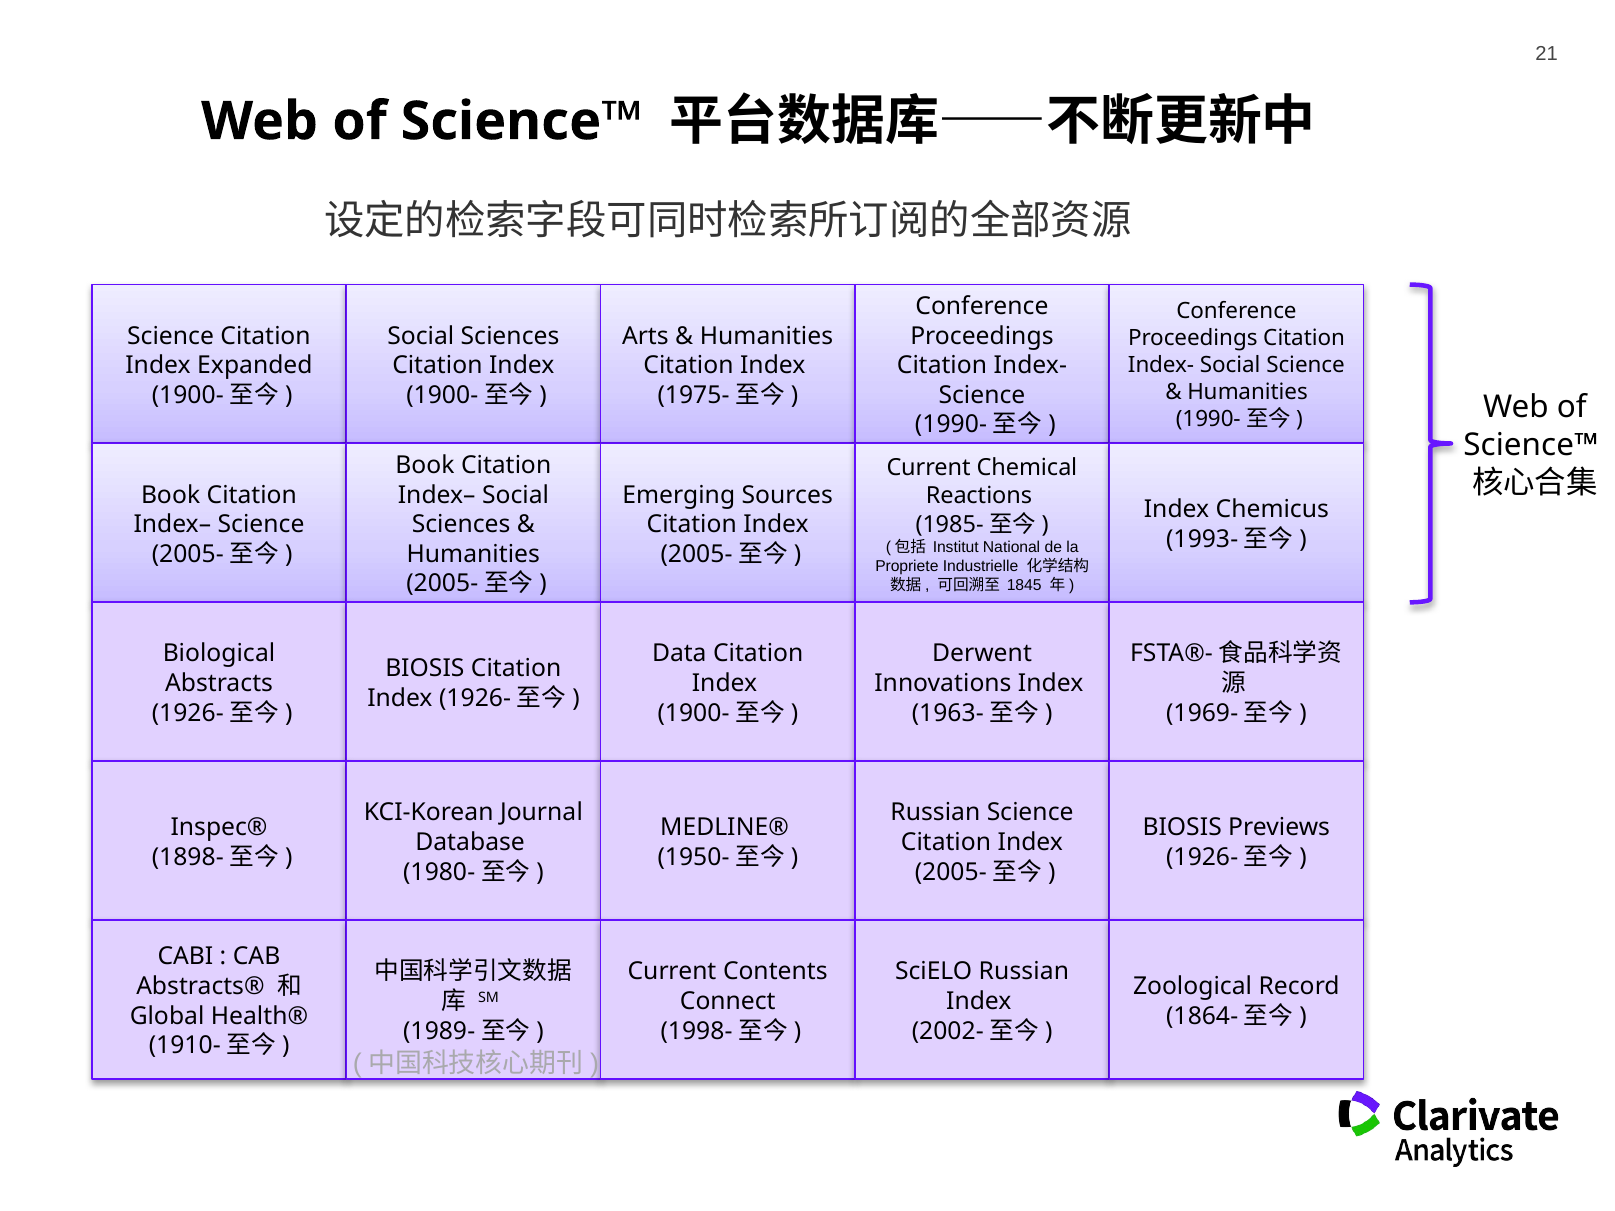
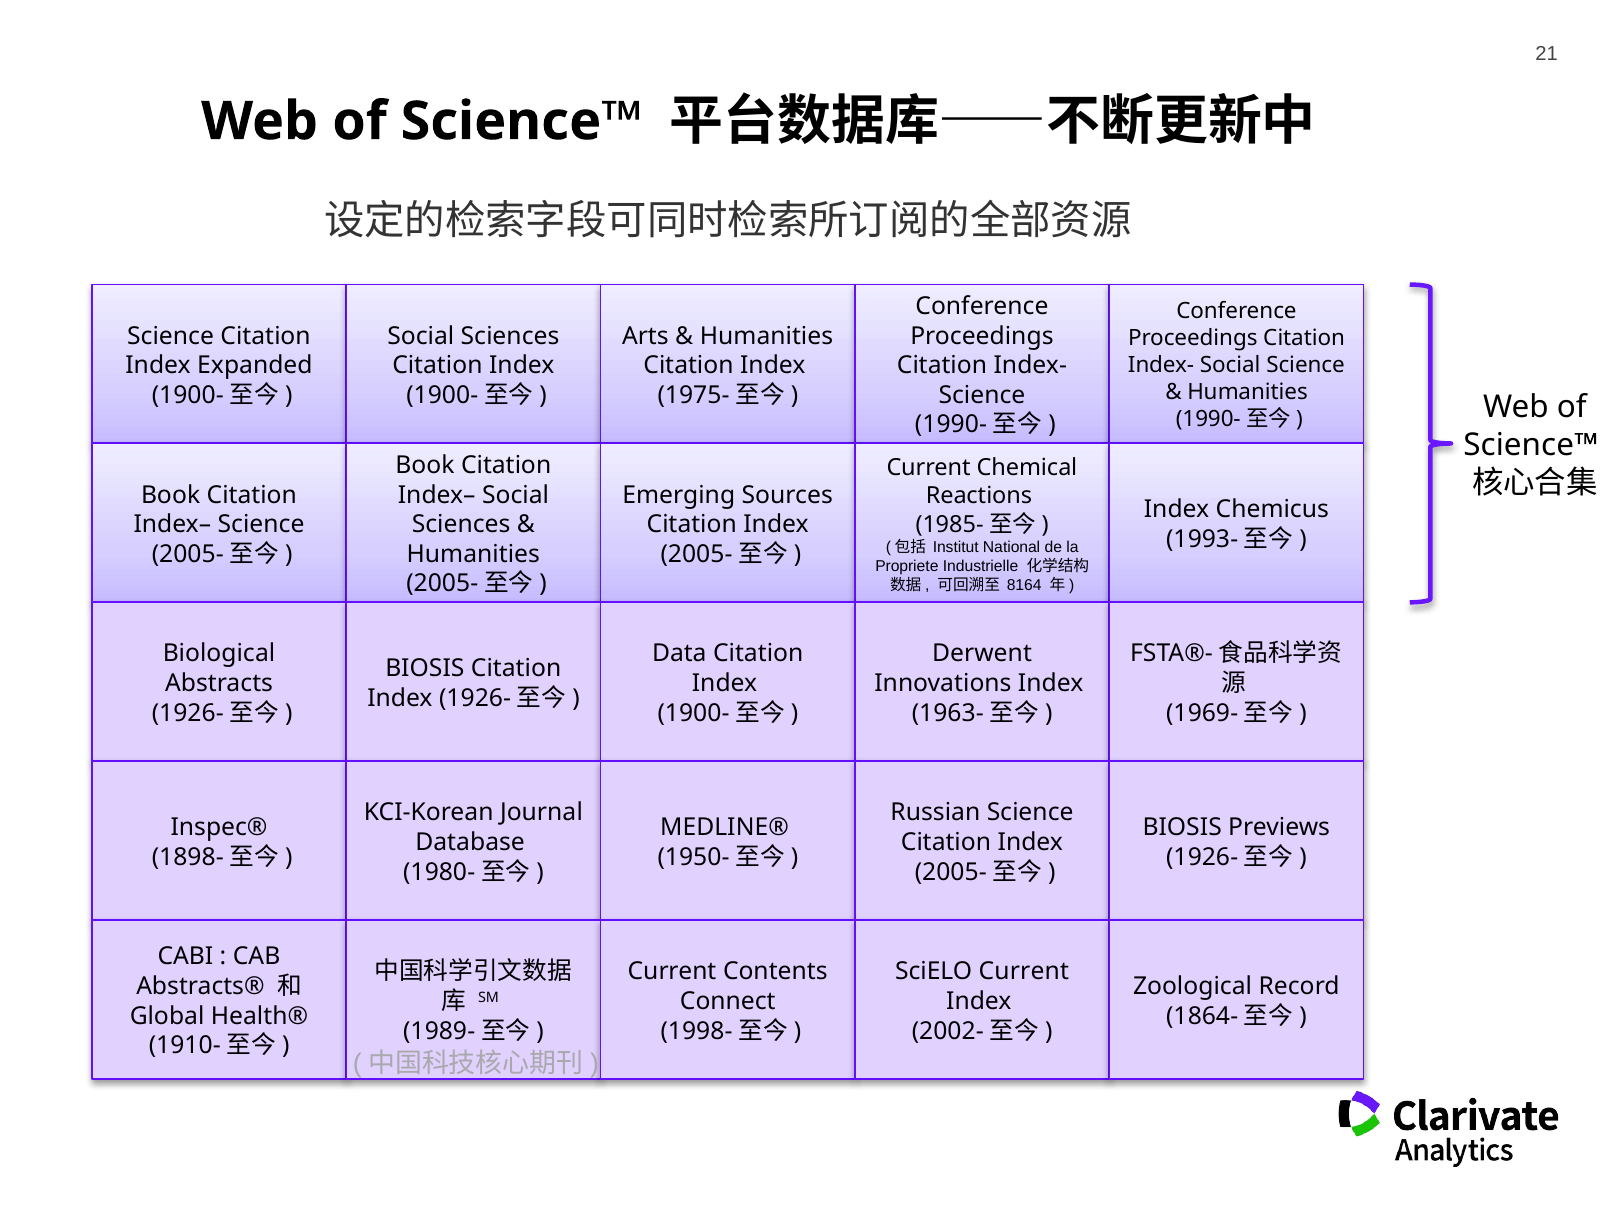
1845: 1845 -> 8164 (1024, 585)
SciELO Russian: Russian -> Current (1024, 972)
